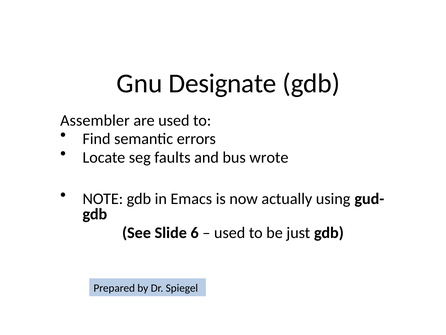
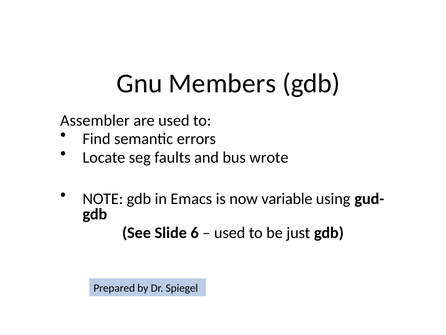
Designate: Designate -> Members (222, 83)
actually: actually -> variable (287, 198)
